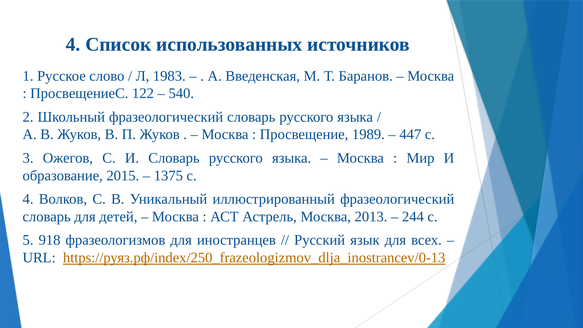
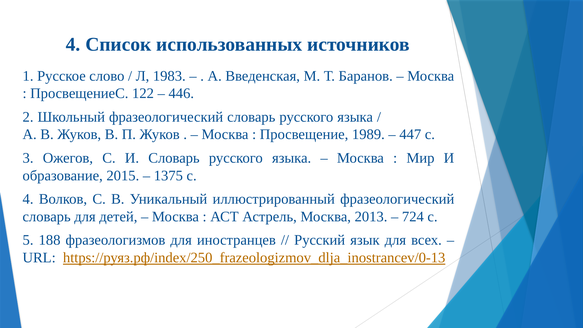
540: 540 -> 446 (181, 93)
244: 244 -> 724 (413, 217)
918: 918 -> 188 (50, 240)
